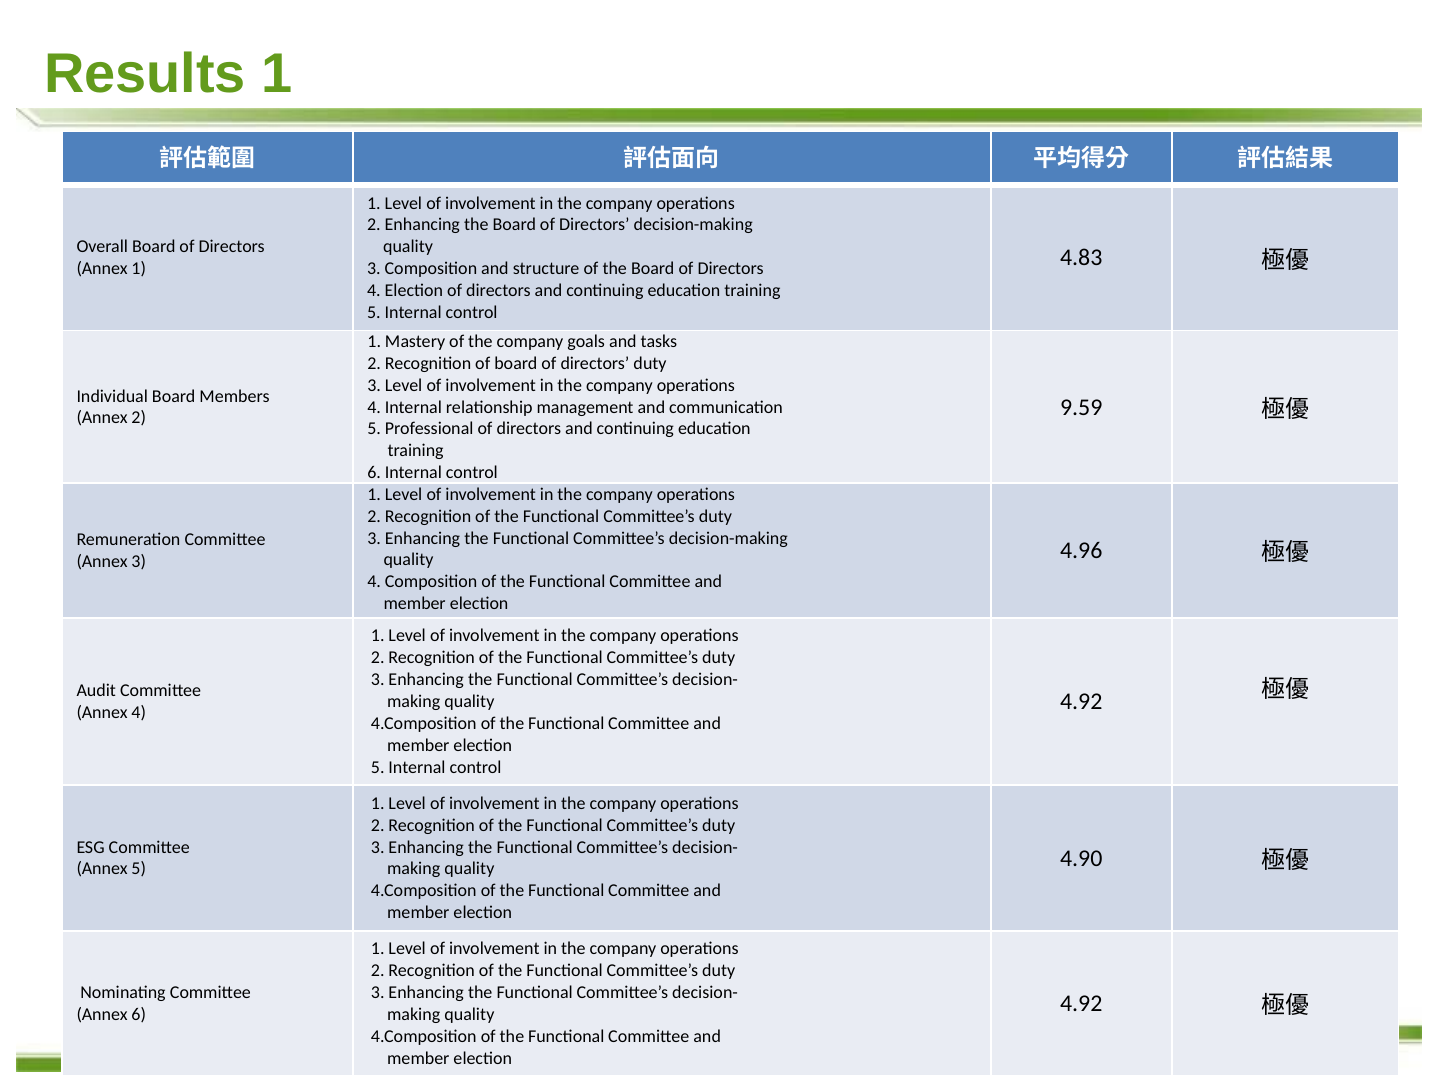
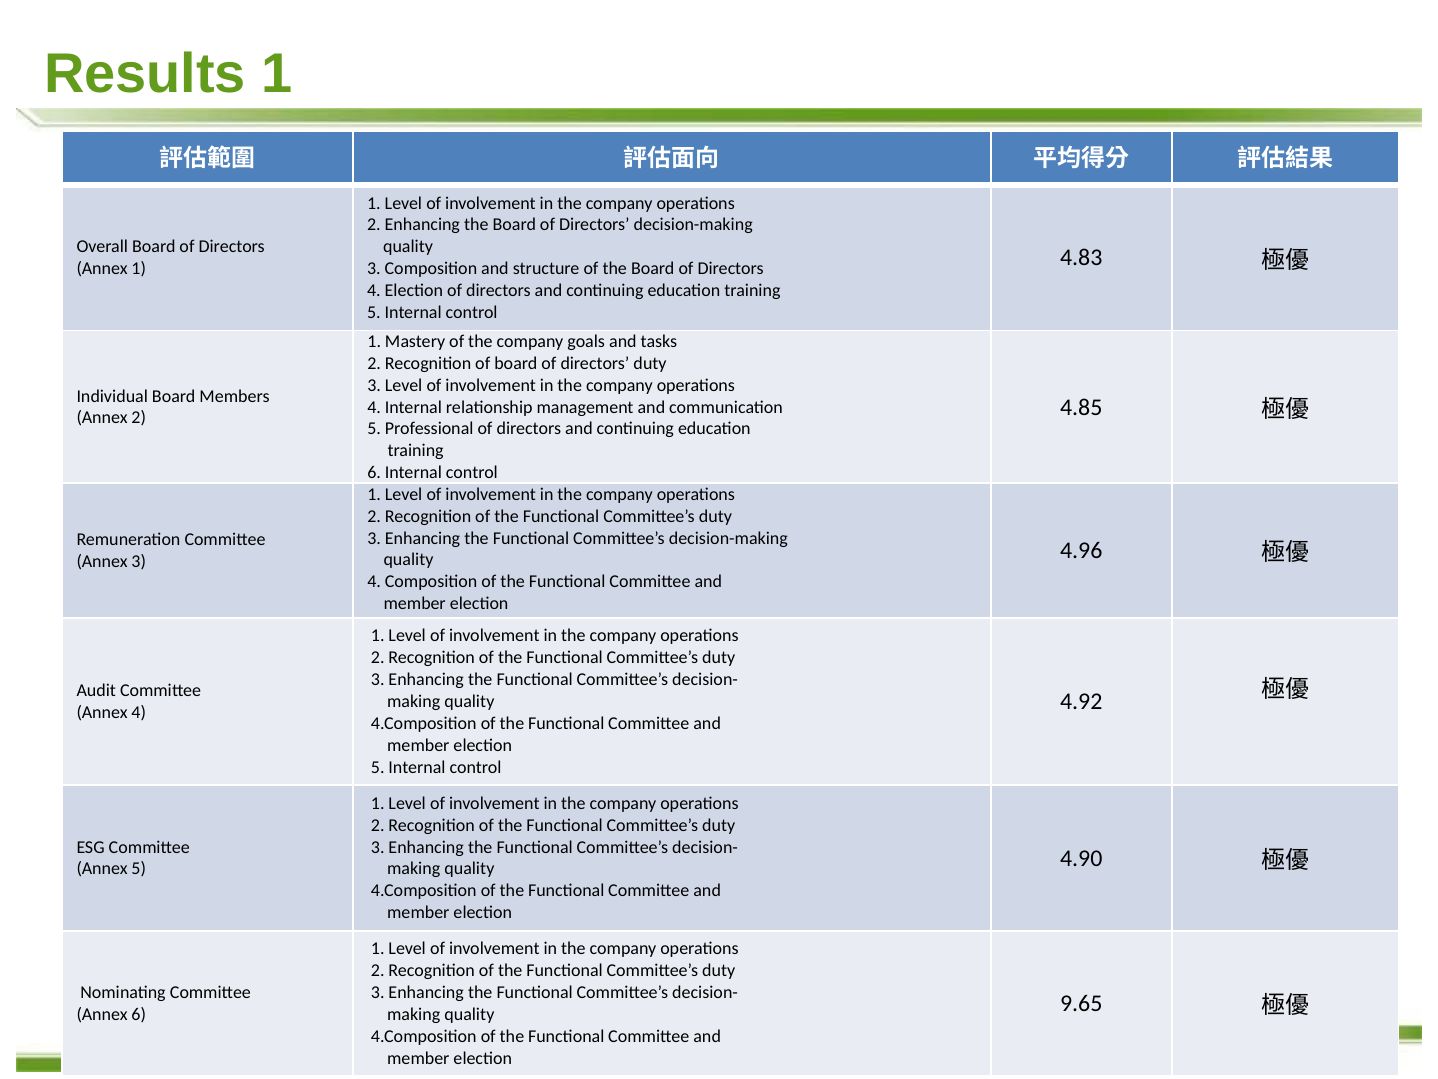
9.59: 9.59 -> 4.85 (1081, 407)
4.92: 4.92 -> 9.65 (1081, 1003)
